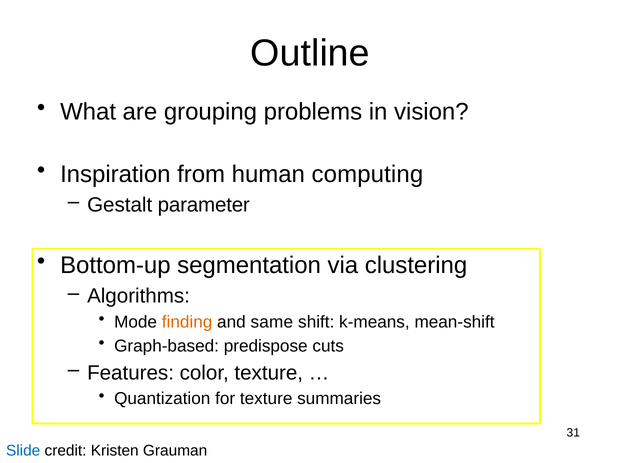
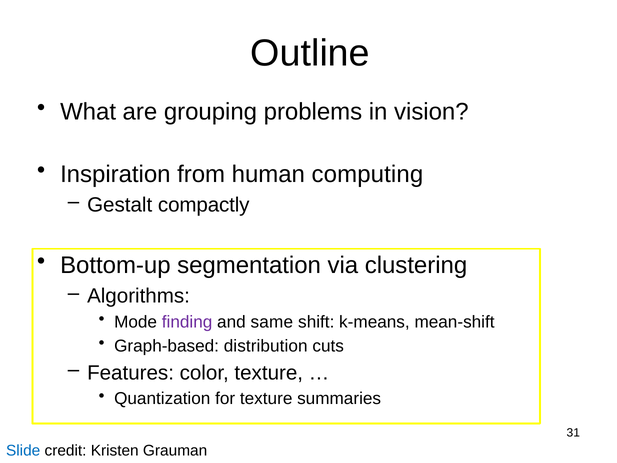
parameter: parameter -> compactly (204, 205)
finding colour: orange -> purple (187, 322)
predispose: predispose -> distribution (266, 346)
